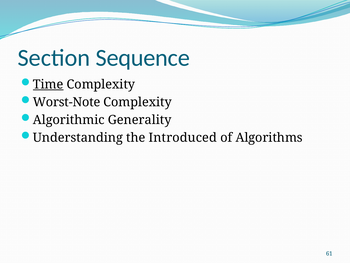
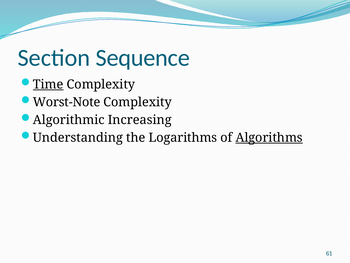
Generality: Generality -> Increasing (140, 120)
Introduced: Introduced -> Logarithms (183, 137)
Algorithms underline: none -> present (269, 137)
